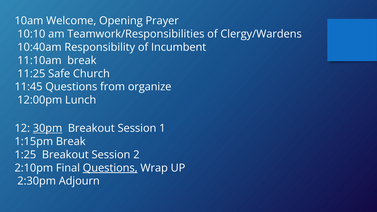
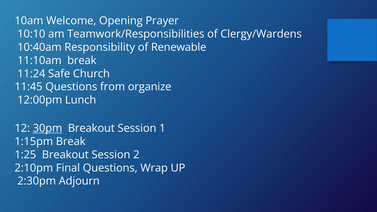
Incumbent: Incumbent -> Renewable (179, 47)
11:25: 11:25 -> 11:24 (31, 74)
Questions underline: present -> none (110, 168)
